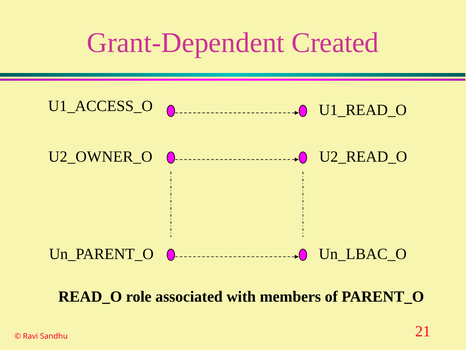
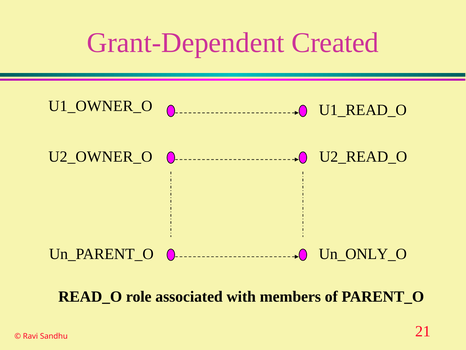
U1_ACCESS_O: U1_ACCESS_O -> U1_OWNER_O (100, 106)
Un_LBAC_O: Un_LBAC_O -> Un_ONLY_O (363, 254)
